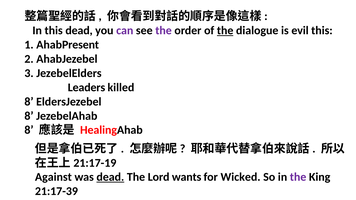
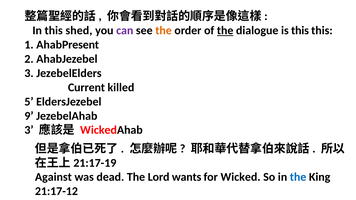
this dead: dead -> shed (79, 31)
the colour: purple -> orange (164, 31)
is evil: evil -> this (300, 31)
Leaders: Leaders -> Current (86, 88)
8: 8 -> 5 (29, 102)
8: 8 -> 9 (29, 116)
8: 8 -> 3 (29, 130)
Healing: Healing -> Wicked (99, 130)
dead underline: present -> none (110, 177)
the colour: purple -> blue (298, 177)
21:17-39: 21:17-39 -> 21:17-12 (56, 192)
